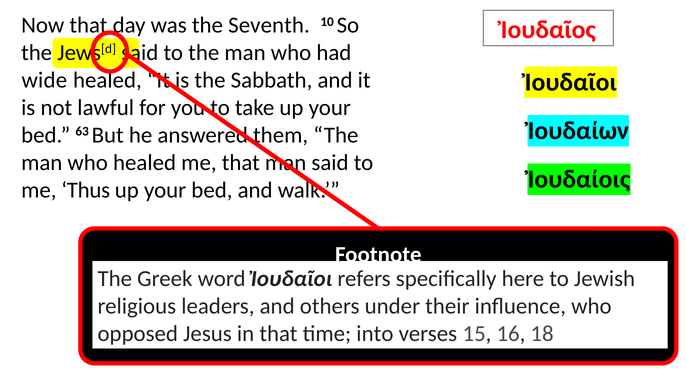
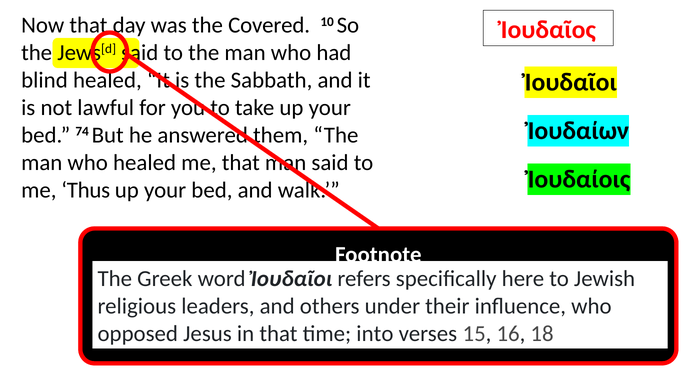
Seventh: Seventh -> Covered (269, 25)
wide: wide -> blind (44, 80)
63: 63 -> 74 (82, 131)
